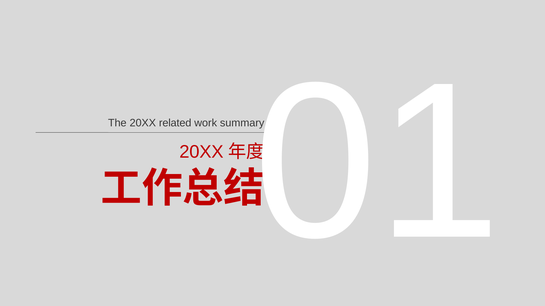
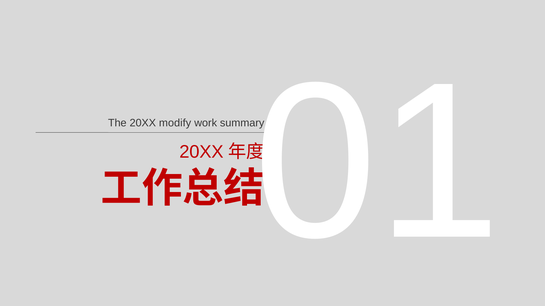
related: related -> modify (175, 123)
